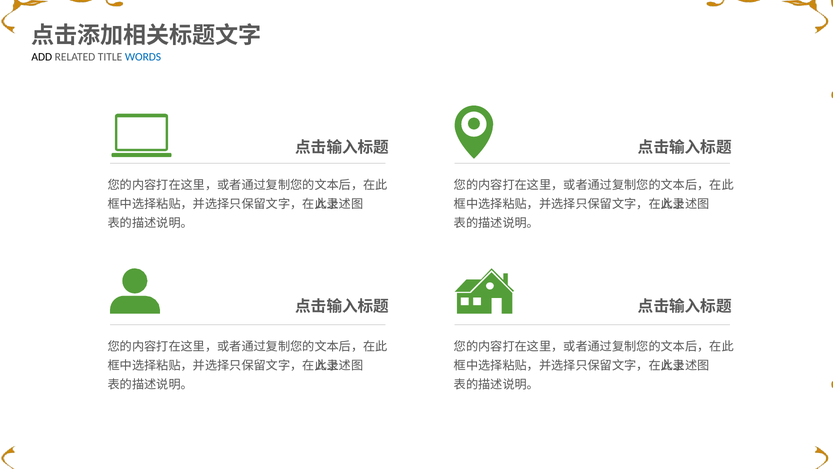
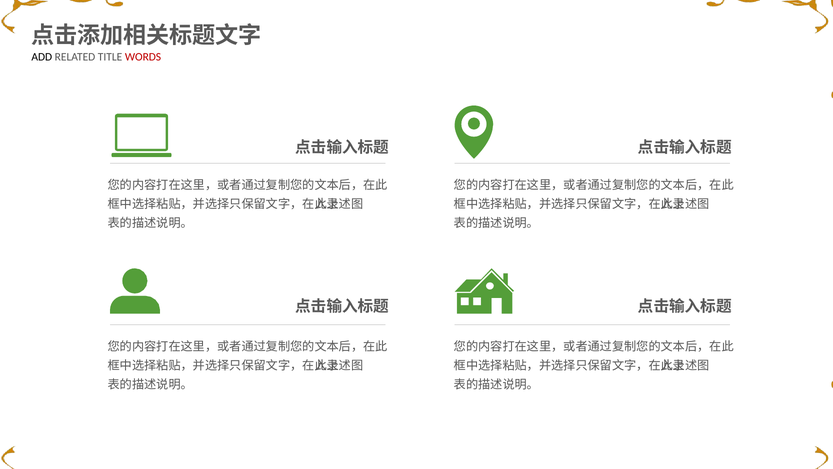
WORDS colour: blue -> red (143, 57)
